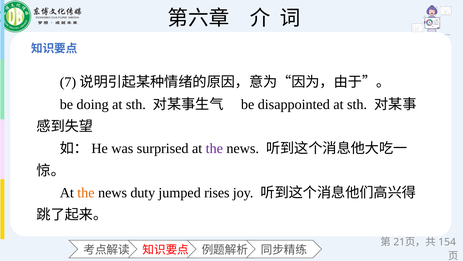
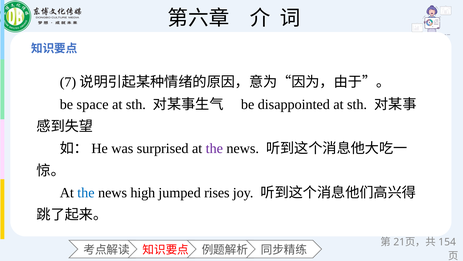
doing: doing -> space (93, 104)
the colour: orange -> blue (86, 192)
duty: duty -> high (143, 192)
